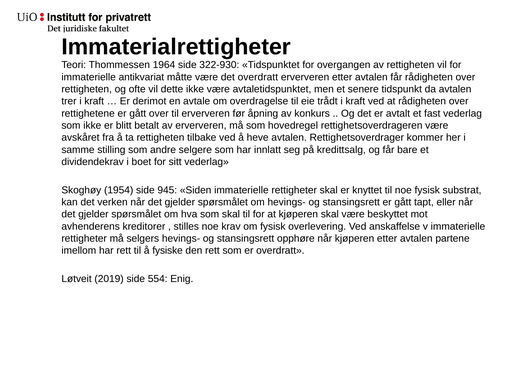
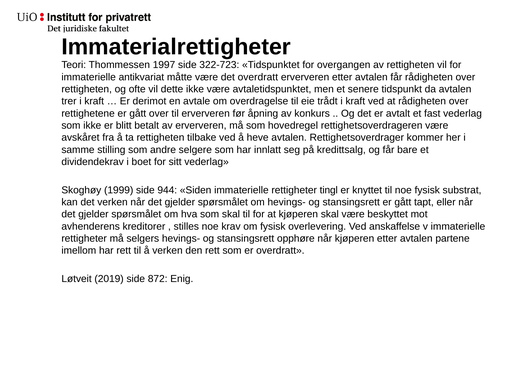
1964: 1964 -> 1997 (164, 65)
322-930: 322-930 -> 322-723 (219, 65)
1954: 1954 -> 1999 (119, 190)
945: 945 -> 944 (167, 190)
rettigheter skal: skal -> tingl (329, 190)
å fysiske: fysiske -> verken (167, 251)
554: 554 -> 872 (158, 279)
